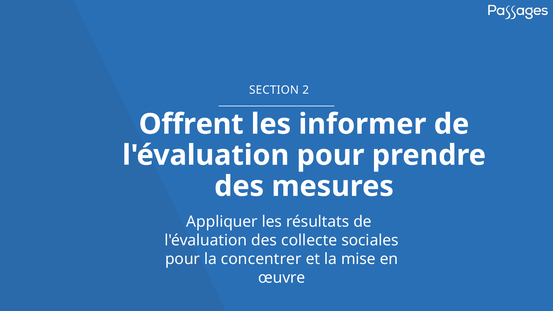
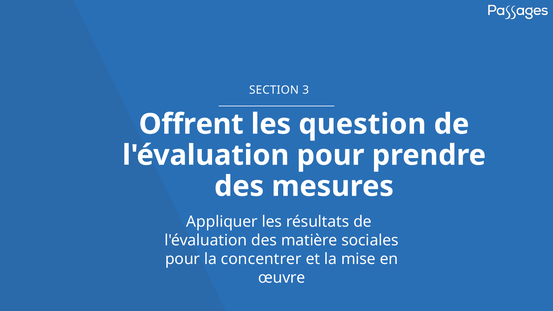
2: 2 -> 3 (306, 90)
informer: informer -> question (362, 124)
collecte: collecte -> matière (309, 240)
